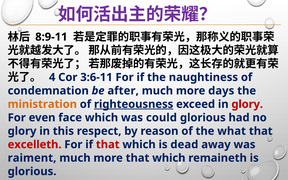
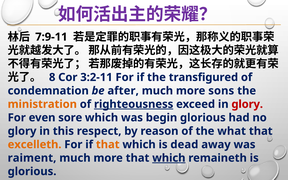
8:9-11: 8:9-11 -> 7:9-11 (51, 37)
4: 4 -> 8 (52, 77)
3:6-11: 3:6-11 -> 3:2-11 (96, 77)
naughtiness: naughtiness -> transfigured (203, 77)
days: days -> sons (221, 91)
face: face -> sore (70, 118)
could: could -> begin (162, 118)
excelleth colour: red -> orange (35, 145)
that colour: red -> orange (108, 145)
which underline: none -> present (169, 158)
